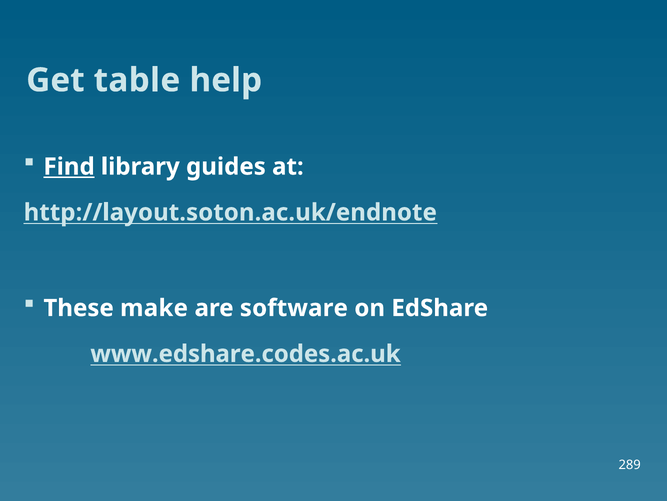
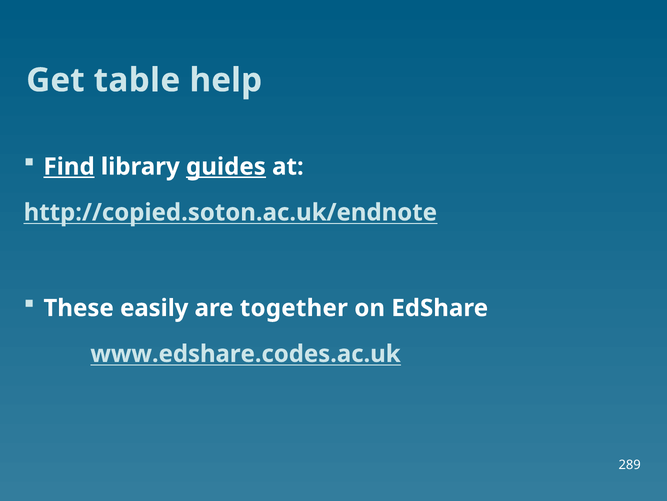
guides underline: none -> present (226, 166)
http://layout.soton.ac.uk/endnote: http://layout.soton.ac.uk/endnote -> http://copied.soton.ac.uk/endnote (230, 212)
make: make -> easily (154, 308)
software: software -> together (294, 308)
